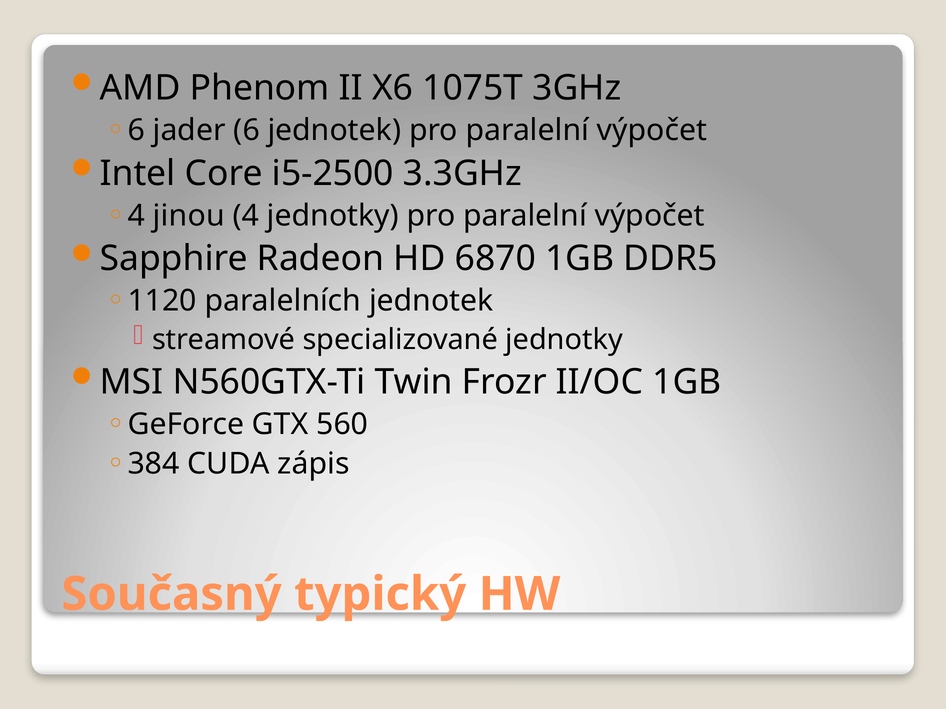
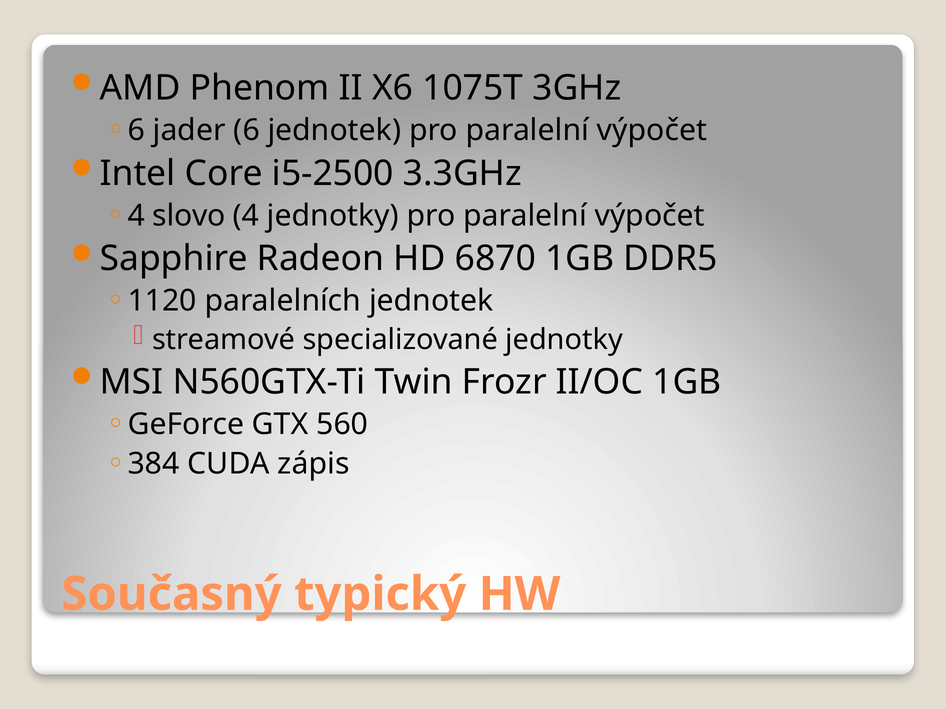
jinou: jinou -> slovo (189, 216)
